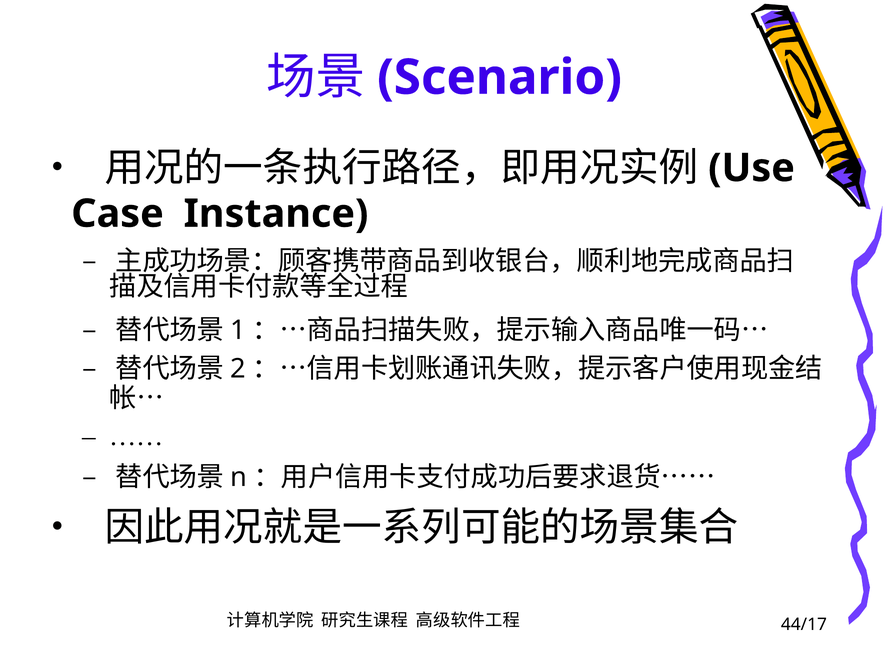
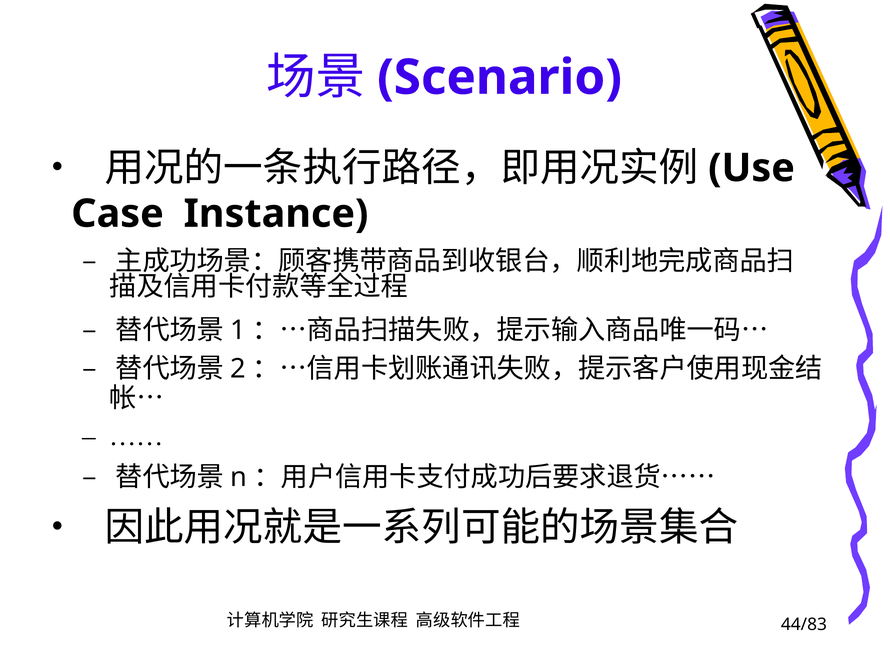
44/17: 44/17 -> 44/83 (804, 625)
